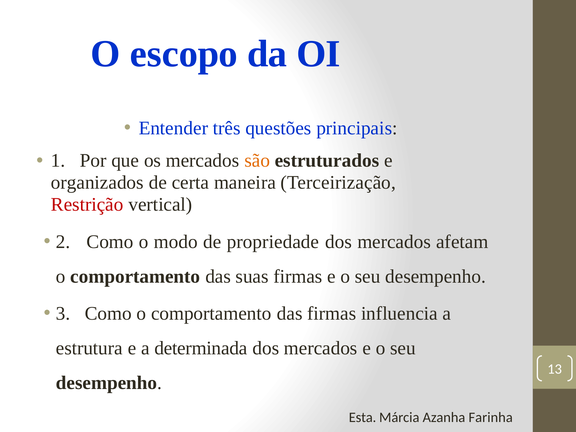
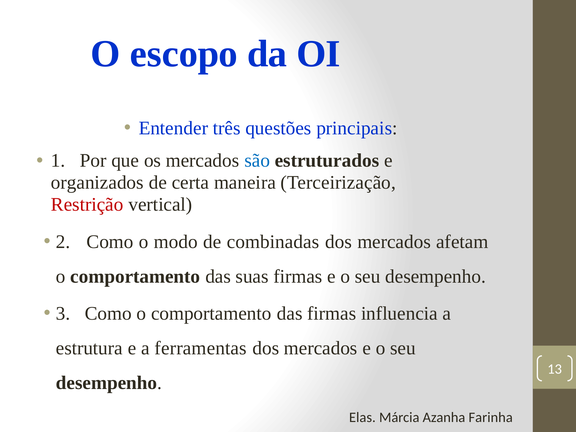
são colour: orange -> blue (257, 161)
propriedade: propriedade -> combinadas (273, 242)
determinada: determinada -> ferramentas (201, 348)
Esta: Esta -> Elas (362, 417)
